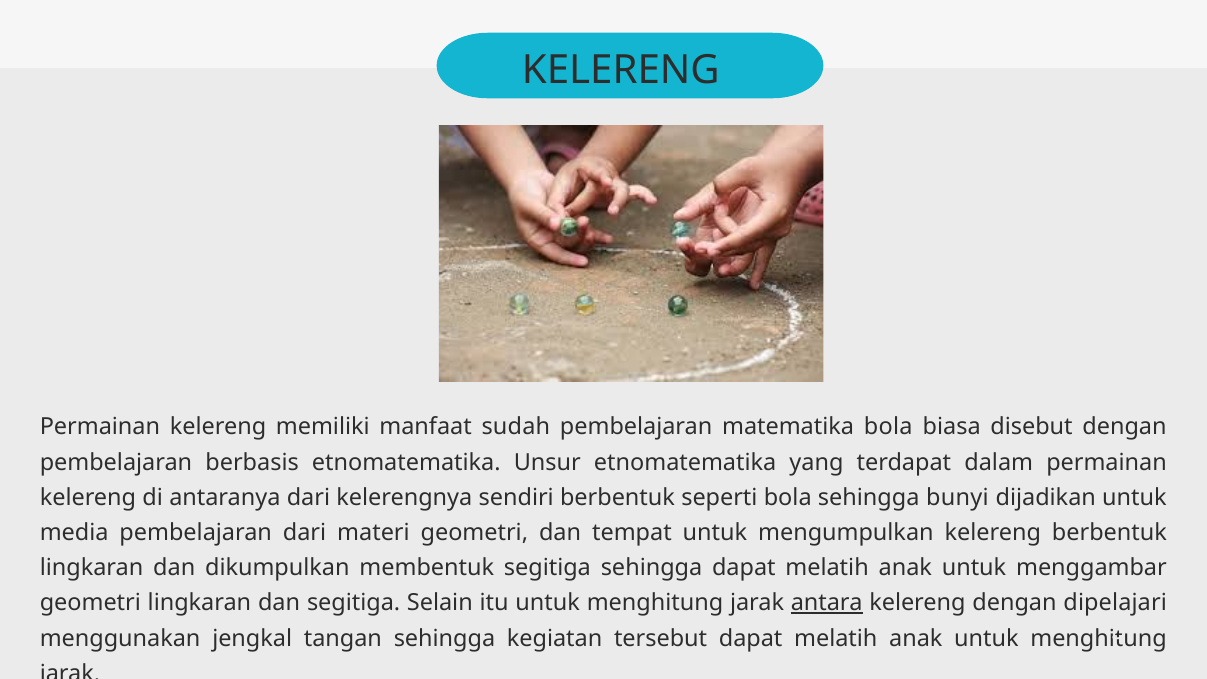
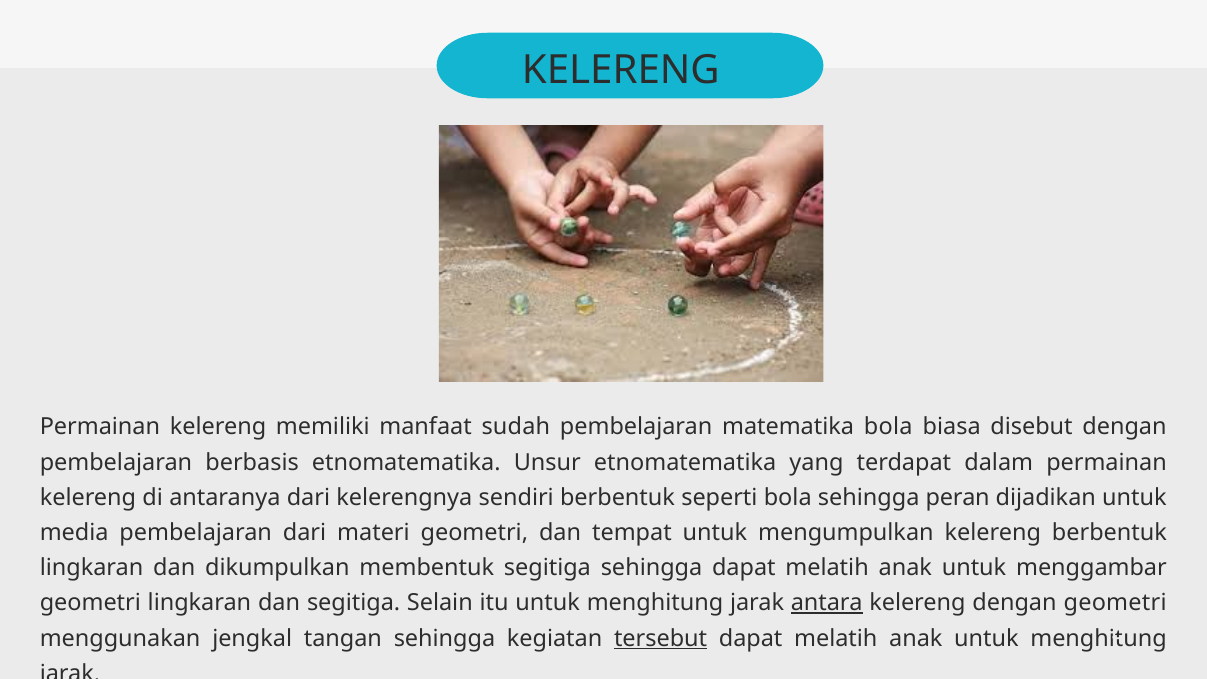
bunyi: bunyi -> peran (958, 497)
dengan dipelajari: dipelajari -> geometri (1115, 603)
tersebut underline: none -> present (661, 638)
